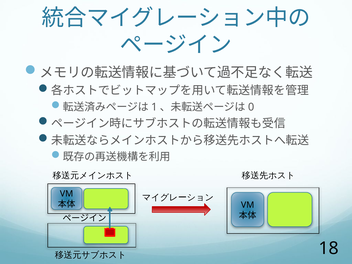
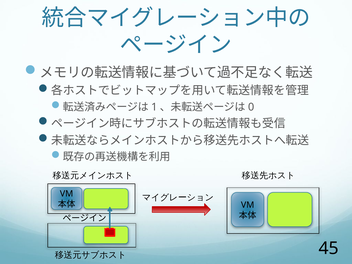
18: 18 -> 45 (329, 248)
